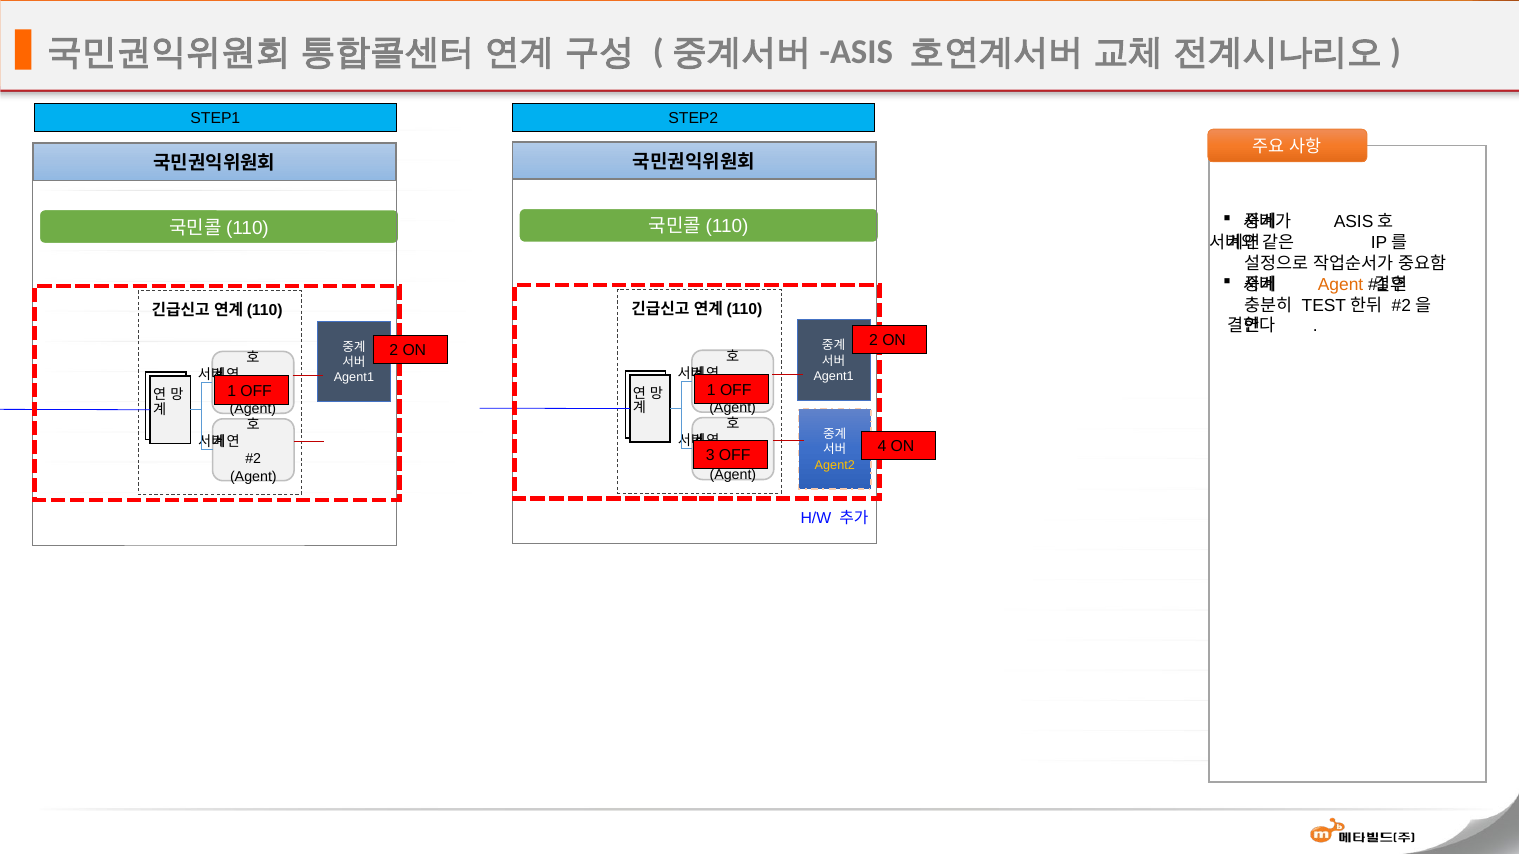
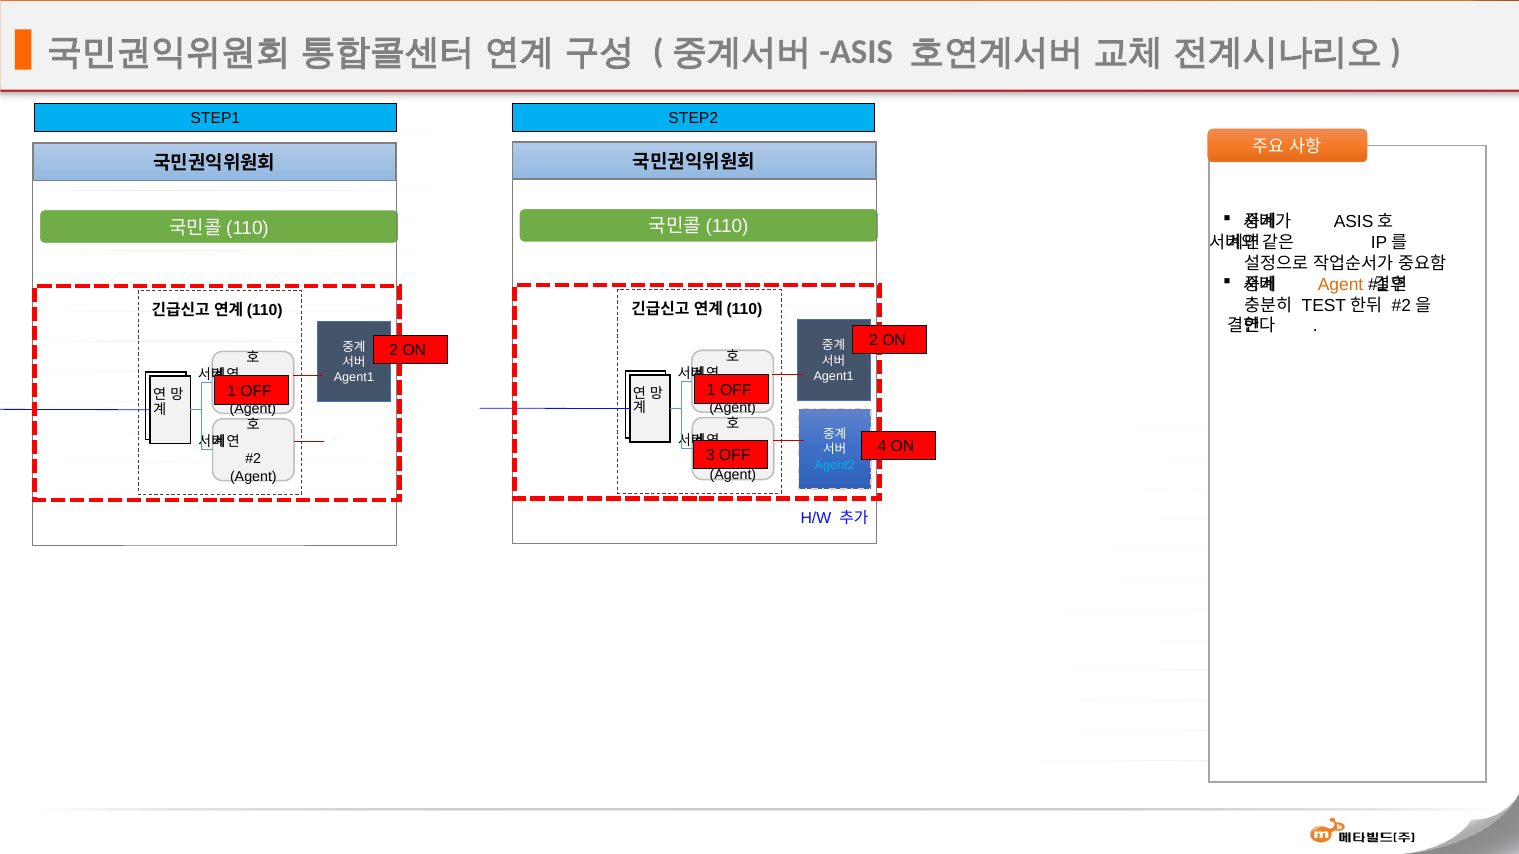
Agent2 colour: yellow -> light blue (835, 465)
